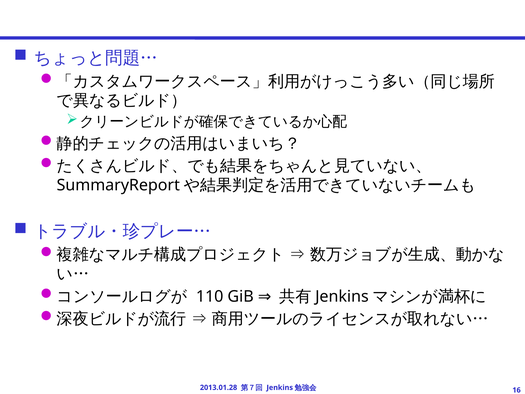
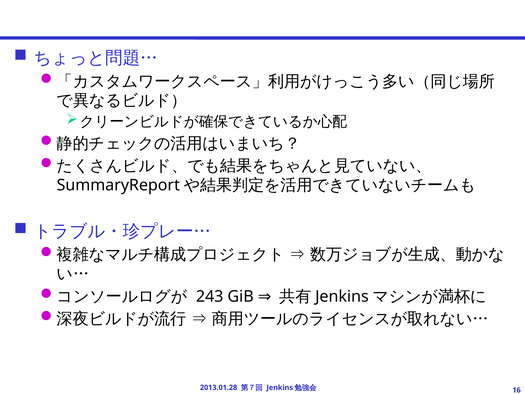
110: 110 -> 243 (210, 296)
